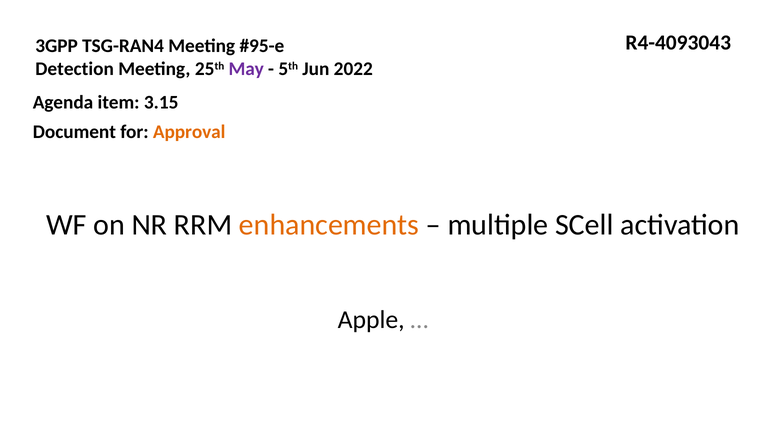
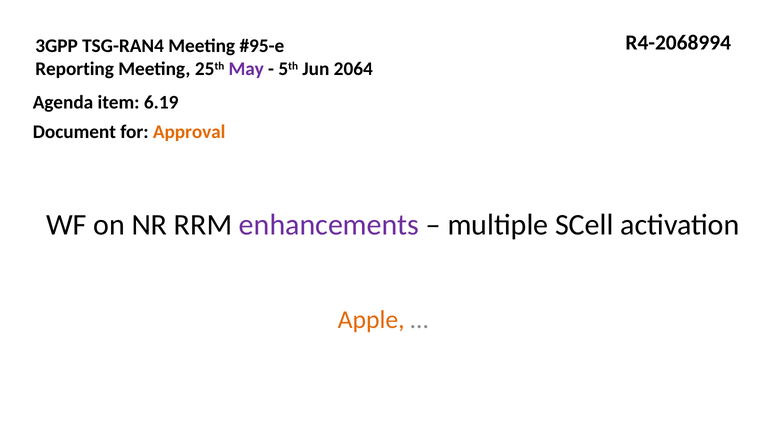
R4-4093043: R4-4093043 -> R4-2068994 (678, 43)
Detection: Detection -> Reporting (75, 69)
2022: 2022 -> 2064 (353, 69)
3.15: 3.15 -> 6.19 (161, 102)
enhancements colour: orange -> purple (329, 225)
Apple colour: black -> orange (371, 320)
